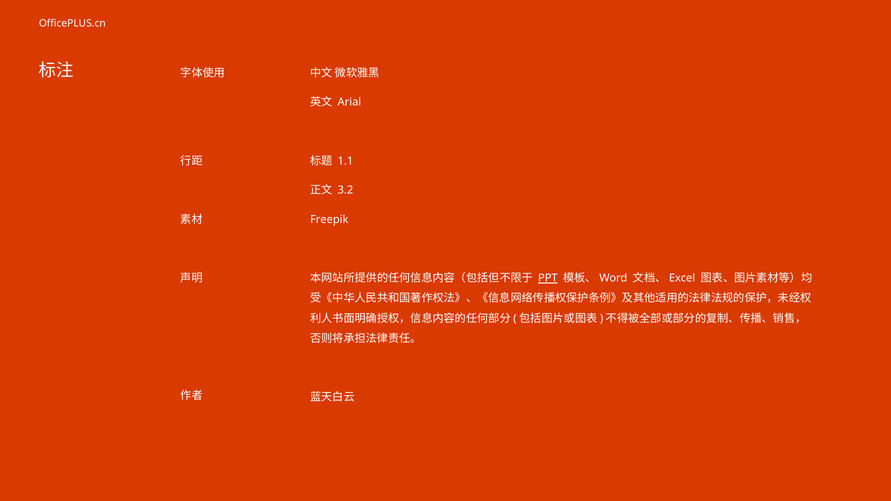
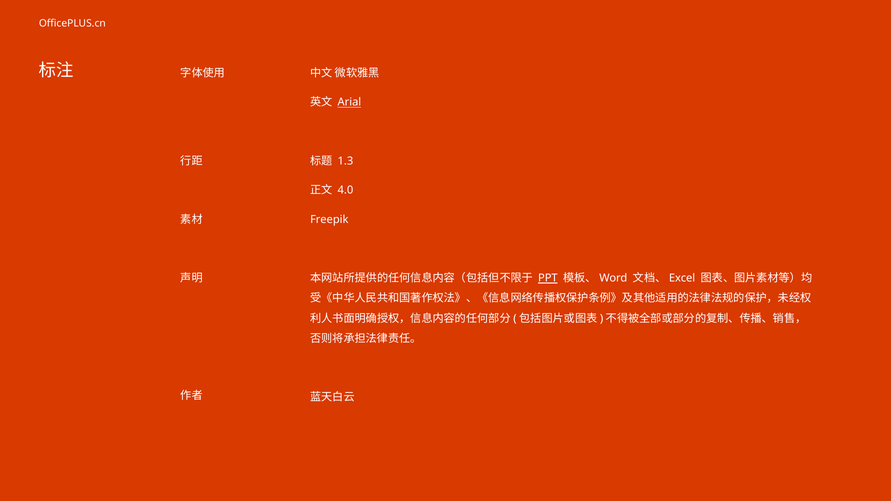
Arial underline: none -> present (349, 102)
1.1: 1.1 -> 1.3 (345, 161)
3.2: 3.2 -> 4.0 (345, 190)
